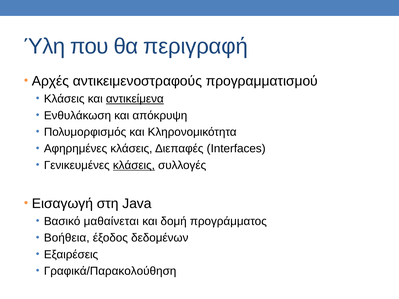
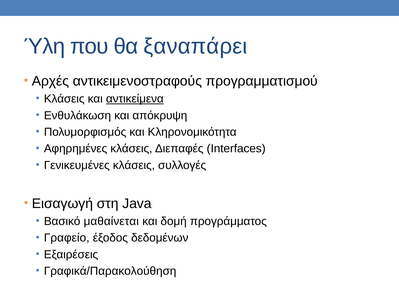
περιγραφή: περιγραφή -> ξαναπάρει (195, 46)
κλάσεις underline: present -> none (134, 165)
Βοήθεια: Βοήθεια -> Γραφείο (67, 238)
